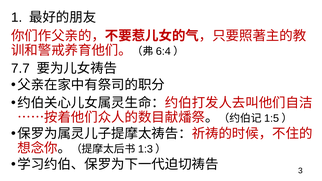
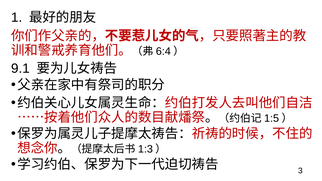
7.7: 7.7 -> 9.1 (20, 69)
